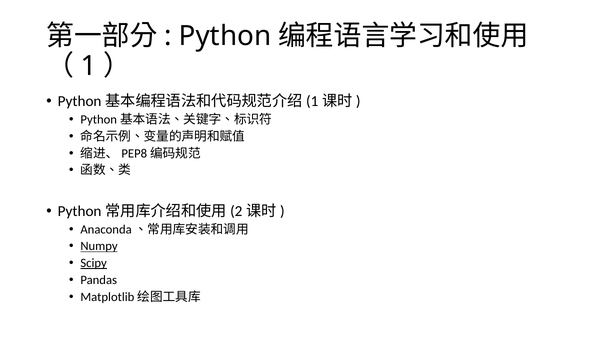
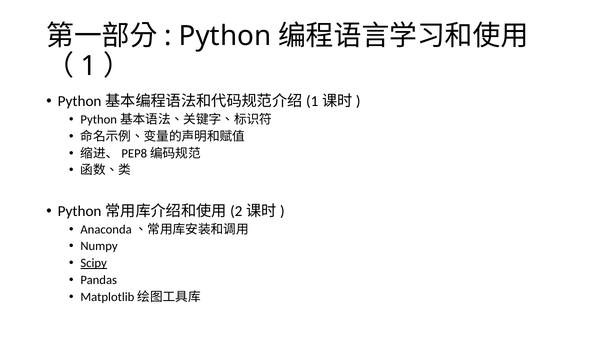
Numpy underline: present -> none (99, 246)
